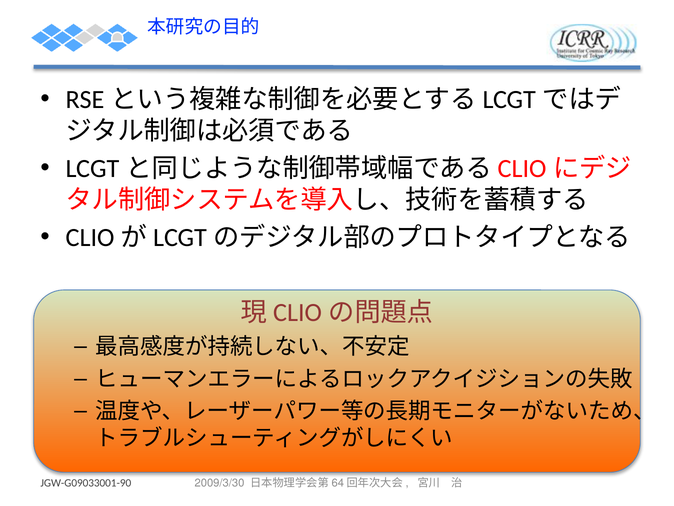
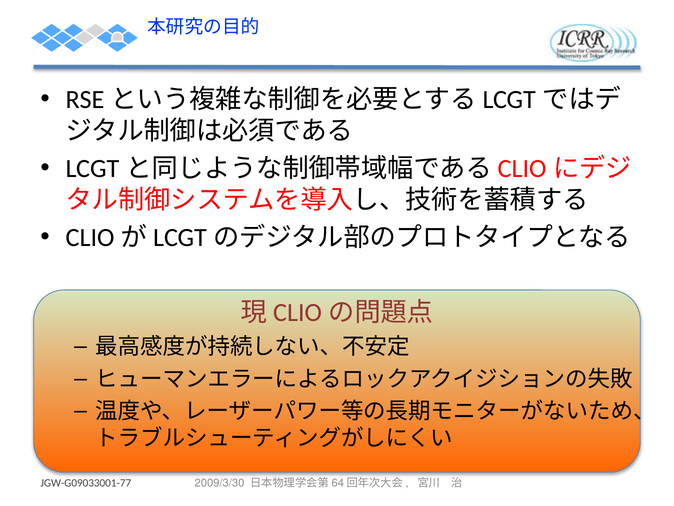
JGW-G09033001-90: JGW-G09033001-90 -> JGW-G09033001-77 (86, 483)
